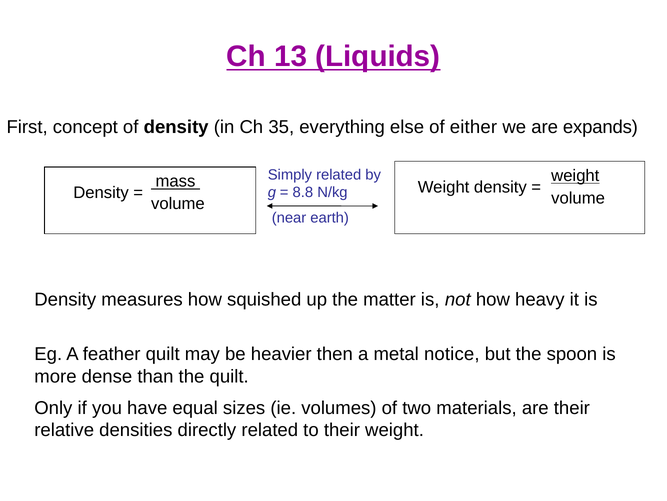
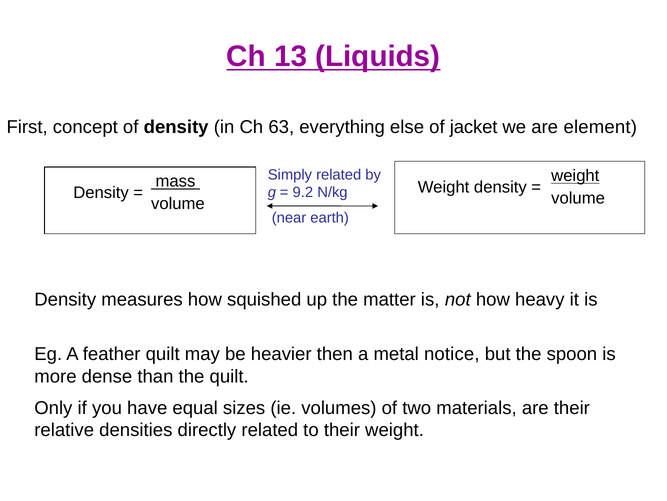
35: 35 -> 63 (281, 127)
either: either -> jacket (474, 127)
expands: expands -> element (600, 127)
8.8: 8.8 -> 9.2 (303, 192)
